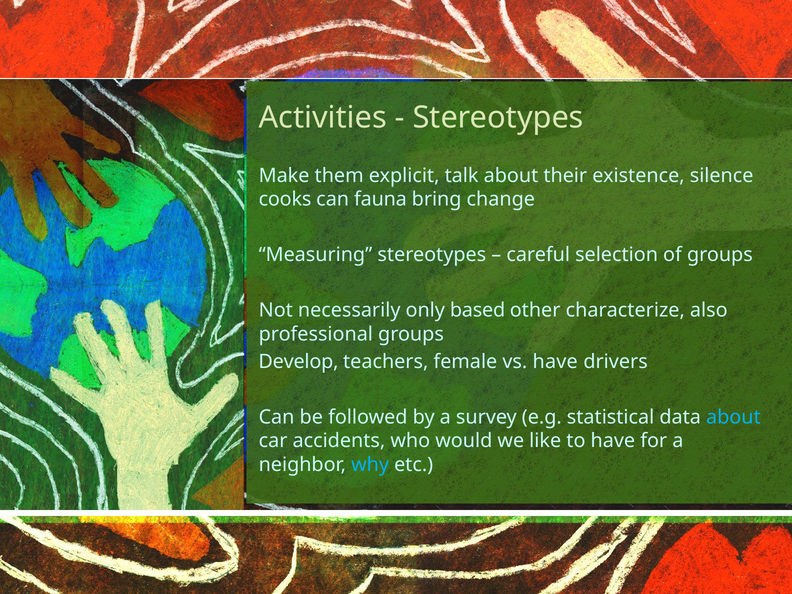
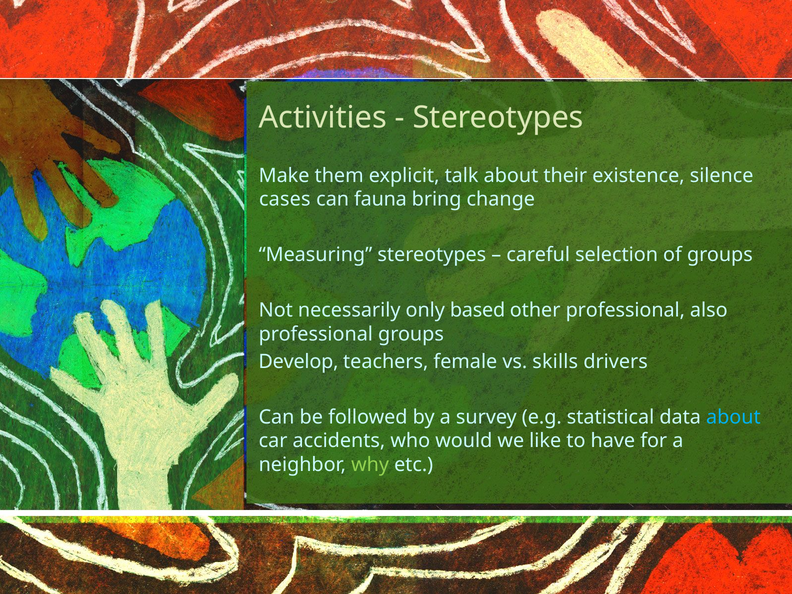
cooks: cooks -> cases (285, 199)
other characterize: characterize -> professional (625, 310)
vs have: have -> skills (555, 362)
why colour: light blue -> light green (370, 465)
